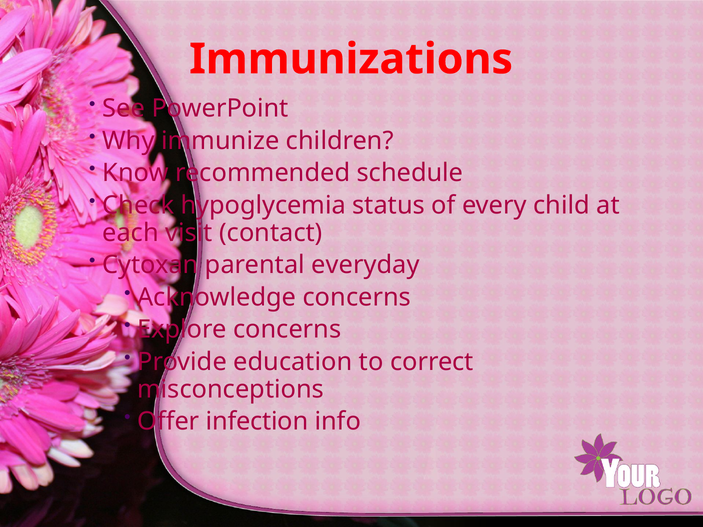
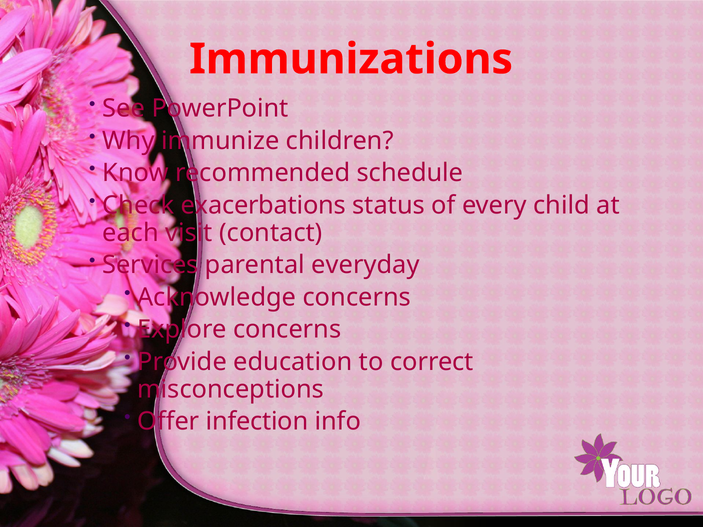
hypoglycemia: hypoglycemia -> exacerbations (263, 205)
Cytoxan: Cytoxan -> Services (150, 265)
